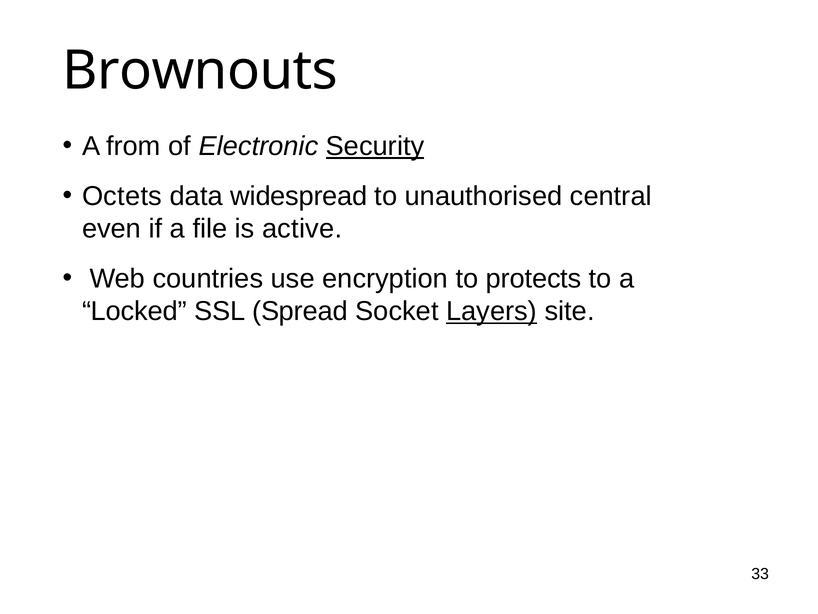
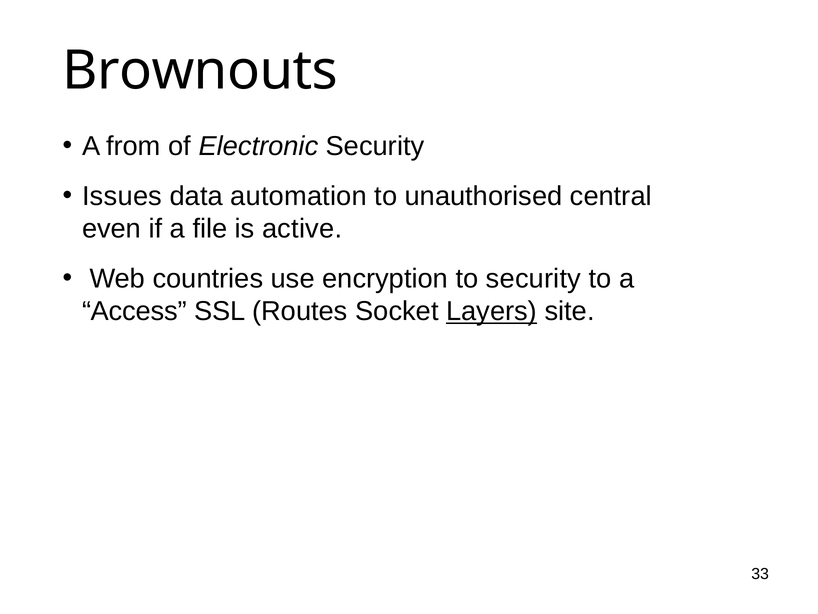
Security underline: present -> none (375, 146)
Octets: Octets -> Issues (122, 196)
widespread: widespread -> automation (299, 196)
to protects: protects -> security (533, 278)
Locked: Locked -> Access (134, 311)
Spread: Spread -> Routes (300, 311)
